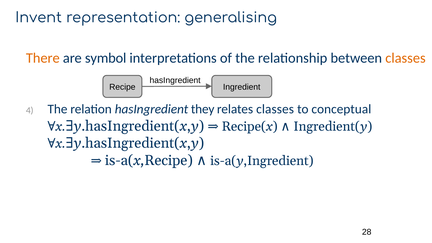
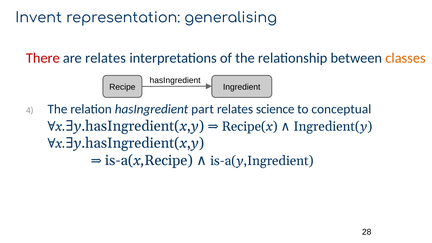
There colour: orange -> red (43, 58)
are symbol: symbol -> relates (106, 58)
they: they -> part (203, 109)
relates classes: classes -> science (275, 109)
